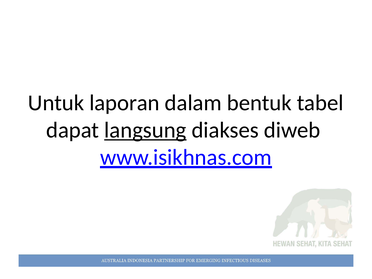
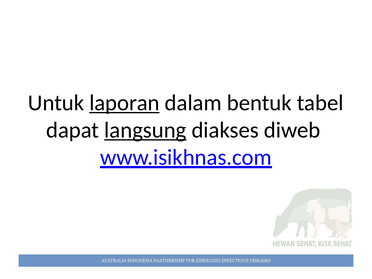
laporan underline: none -> present (124, 103)
